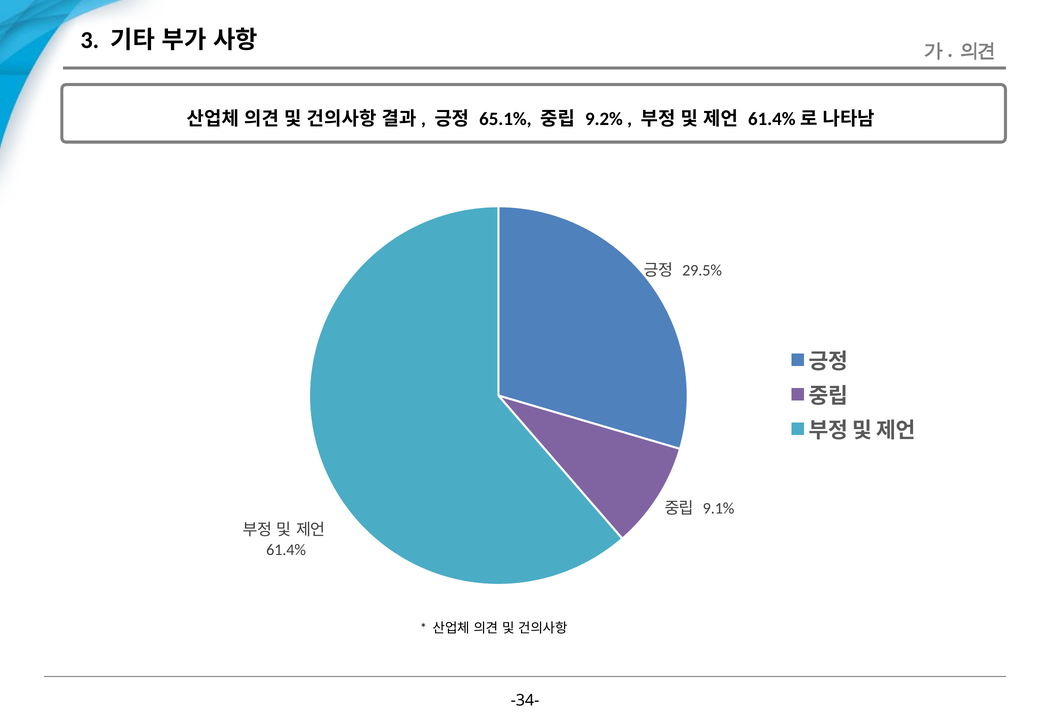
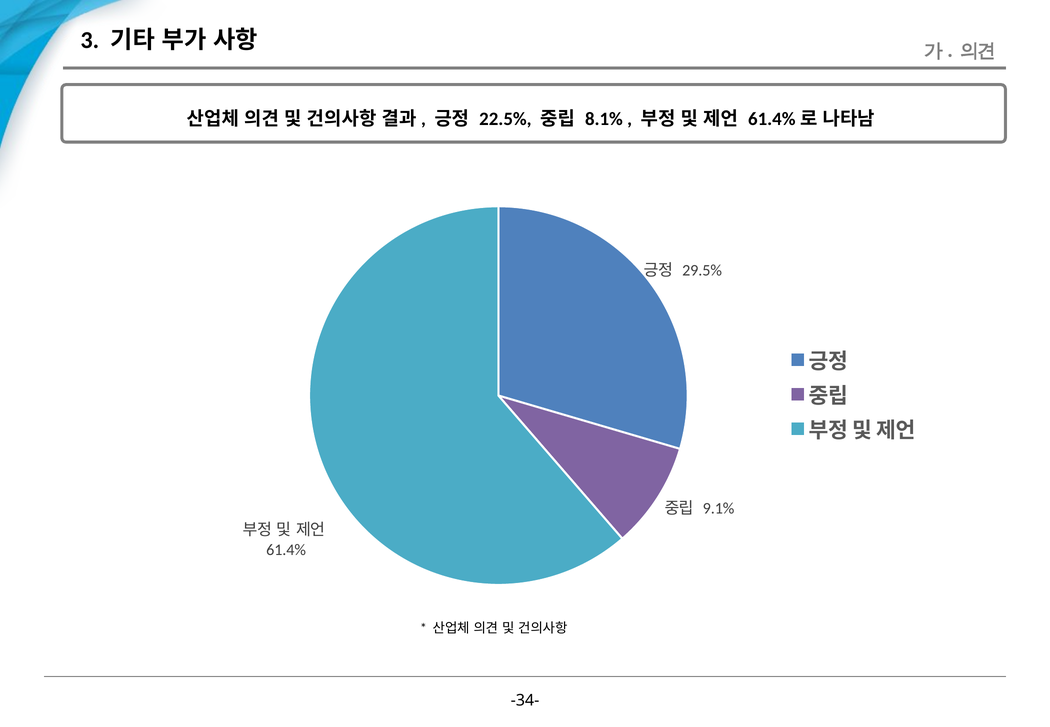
65.1%: 65.1% -> 22.5% (505, 119)
9.2%: 9.2% -> 8.1% (604, 119)
